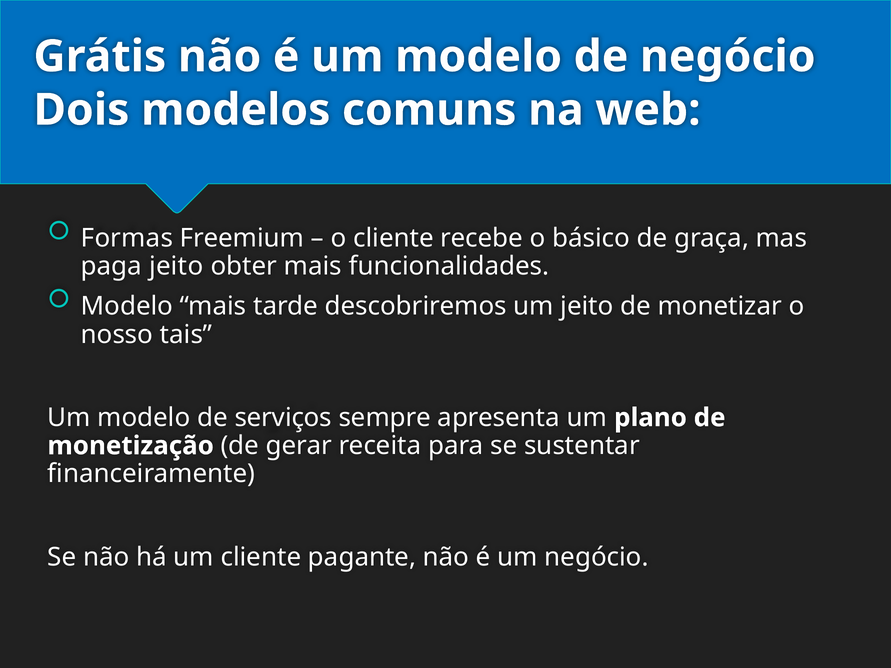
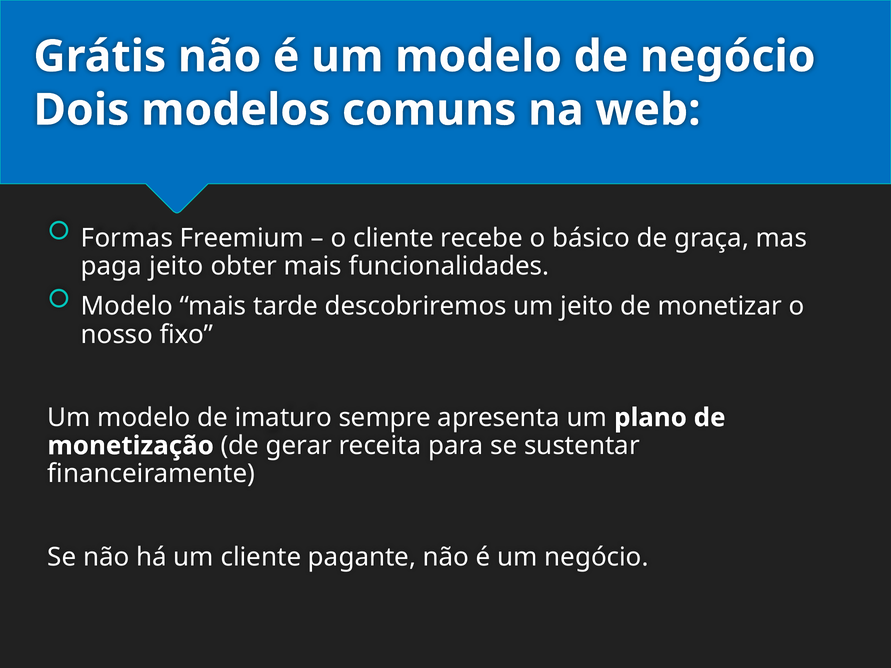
tais: tais -> fixo (186, 335)
serviços: serviços -> imaturo (283, 418)
